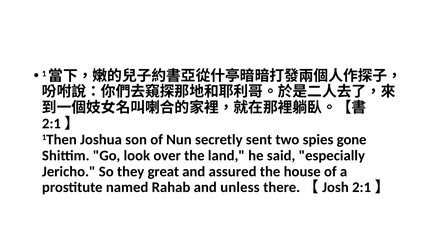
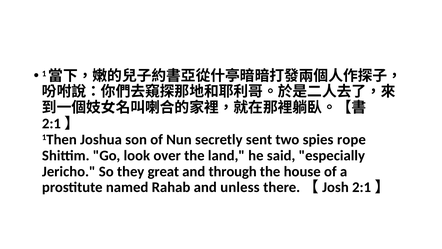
gone: gone -> rope (351, 139)
assured: assured -> through (233, 171)
